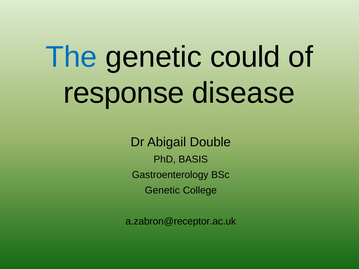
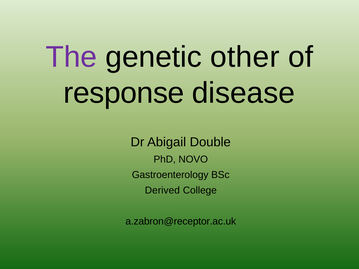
The colour: blue -> purple (71, 57)
could: could -> other (245, 57)
BASIS: BASIS -> NOVO (193, 159)
Genetic: Genetic -> Derived (162, 191)
